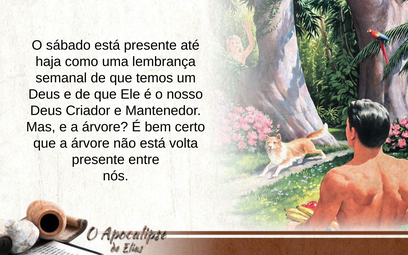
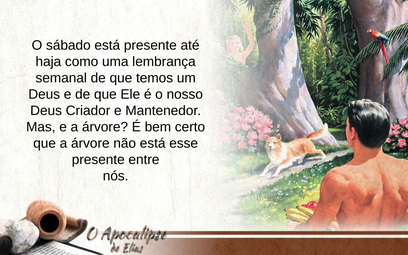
volta: volta -> esse (184, 143)
